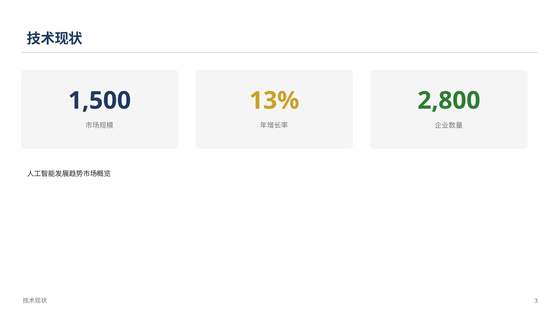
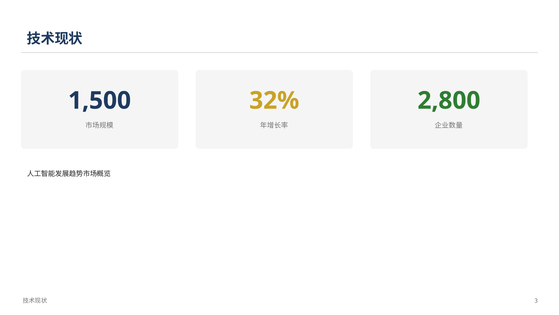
13%: 13% -> 32% (274, 100)
